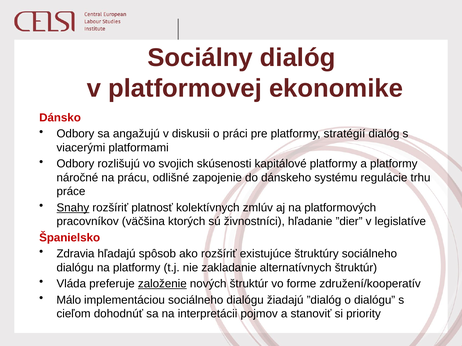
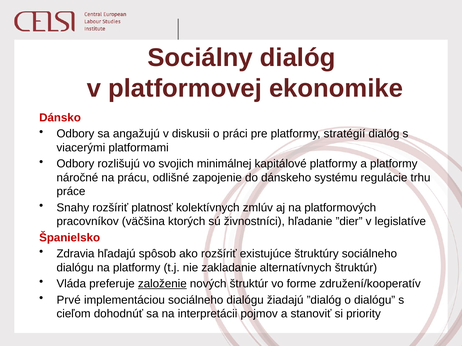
skúsenosti: skúsenosti -> minimálnej (224, 164)
Snahy underline: present -> none (73, 208)
Málo: Málo -> Prvé (69, 300)
